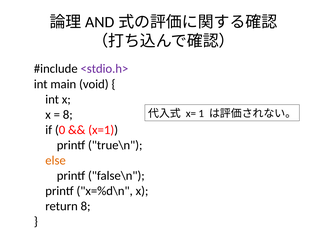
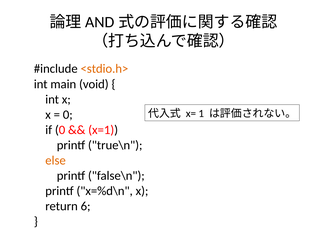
<stdio.h> colour: purple -> orange (104, 69)
8: 8 -> 0 (68, 115)
return 8: 8 -> 6 (86, 206)
